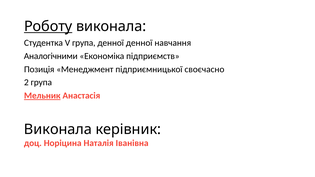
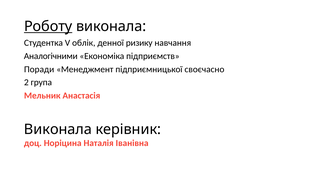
V група: група -> облік (84, 43)
денної денної: денної -> ризику (139, 43)
Позиція: Позиція -> Поради (39, 69)
Мельник underline: present -> none (42, 96)
